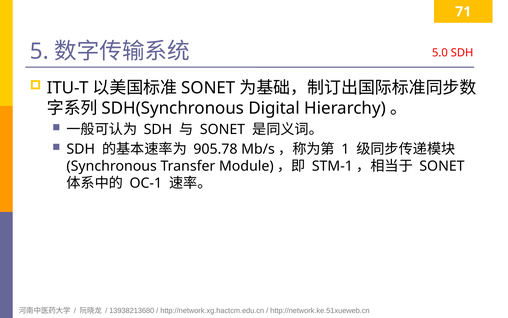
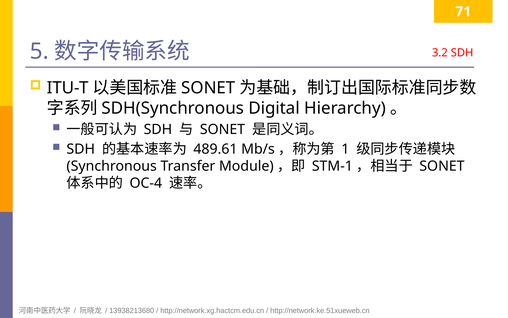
5.0: 5.0 -> 3.2 (440, 53)
905.78: 905.78 -> 489.61 (215, 149)
OC-1: OC-1 -> OC-4 (146, 183)
